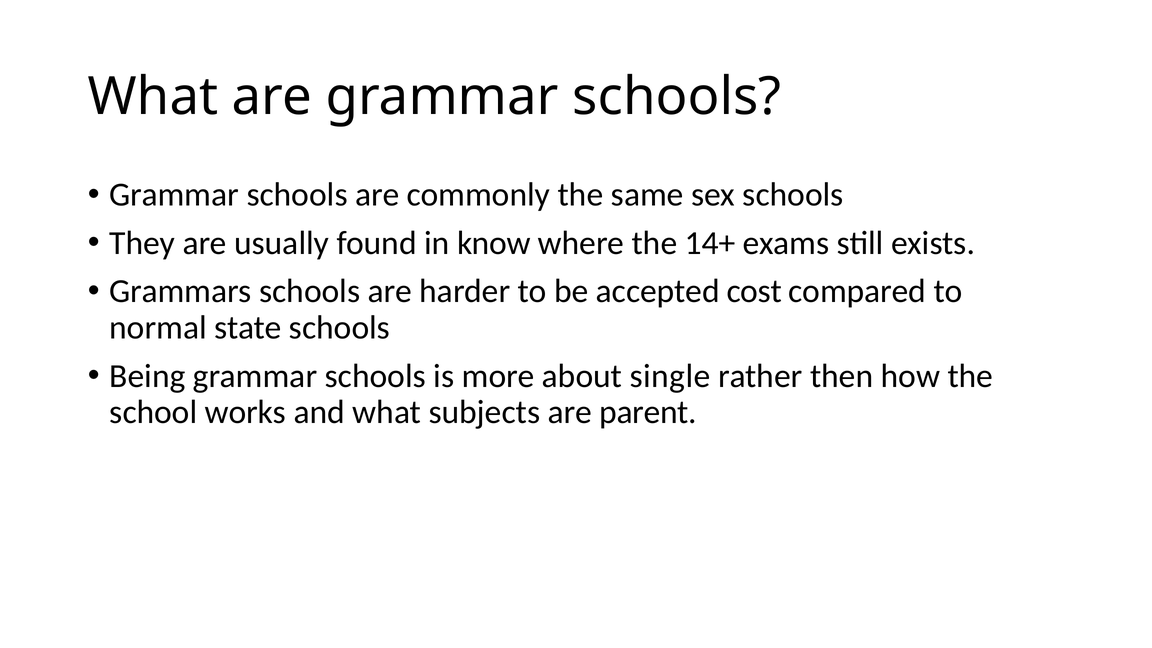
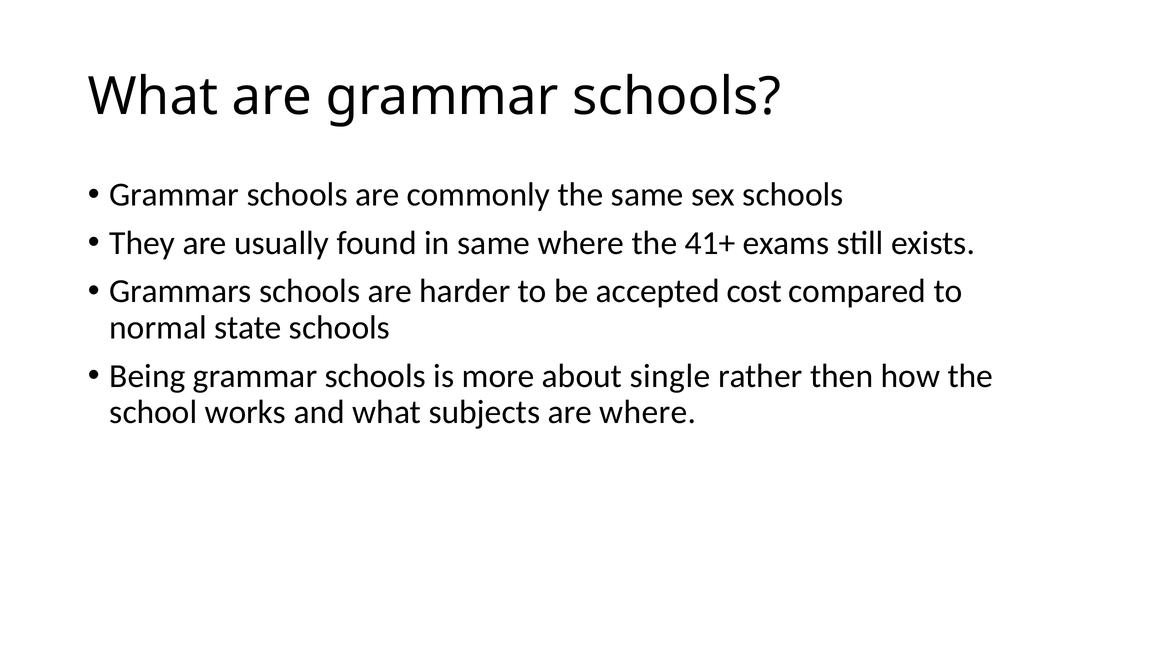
in know: know -> same (494, 243)
14+: 14+ -> 41+ (710, 243)
are parent: parent -> where (648, 412)
